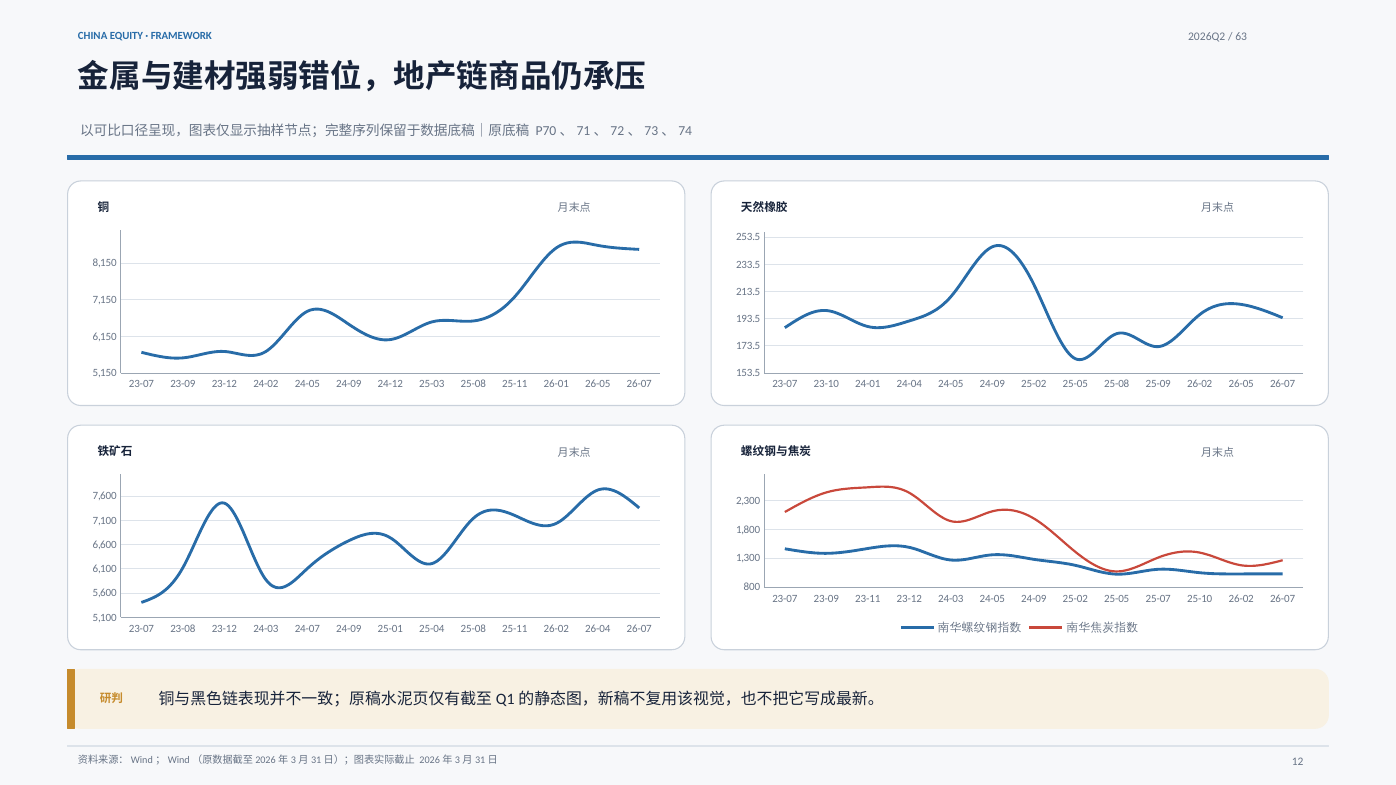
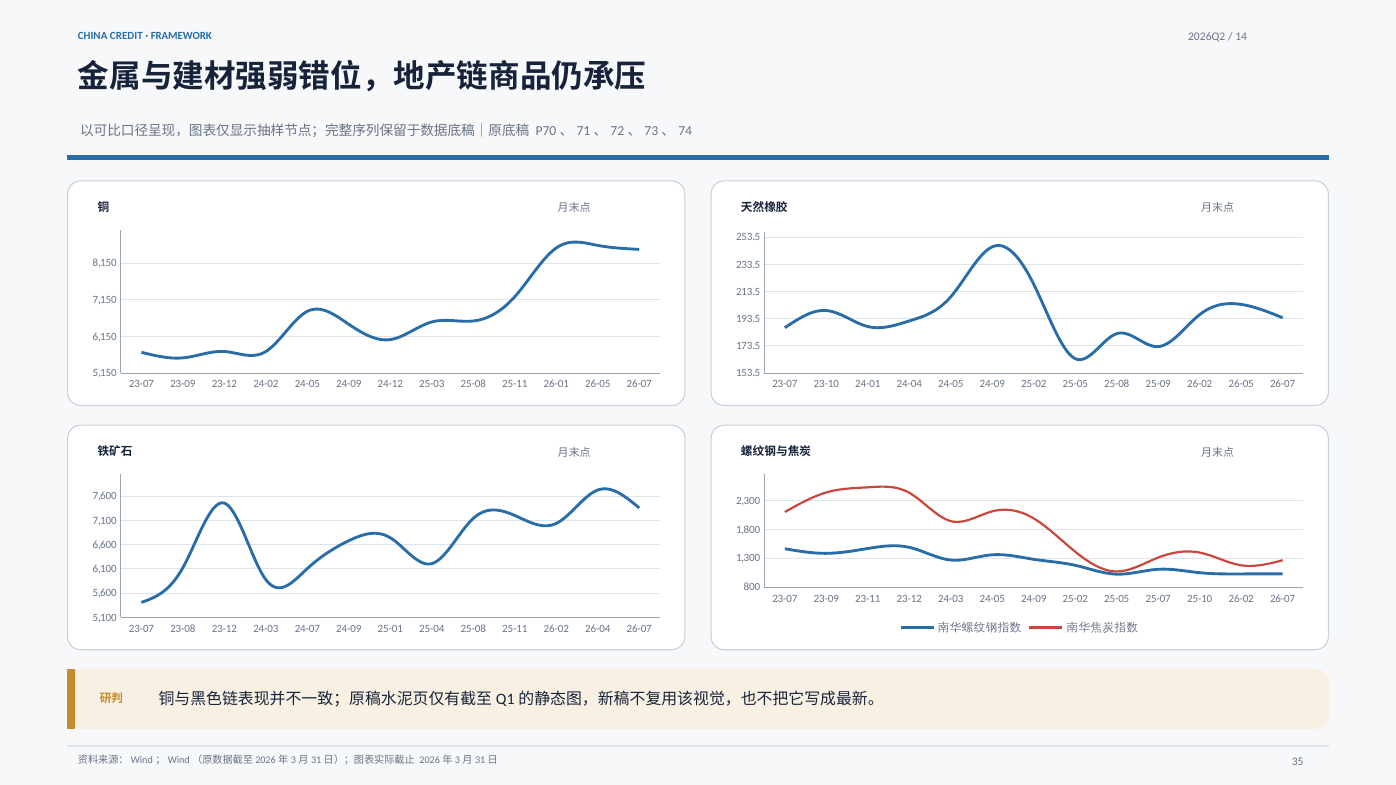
EQUITY: EQUITY -> CREDIT (126, 36)
63: 63 -> 14 (1241, 36)
12: 12 -> 35 (1298, 762)
